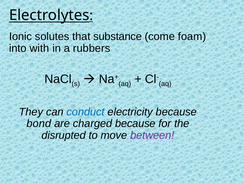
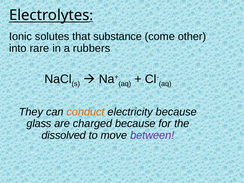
foam: foam -> other (192, 37)
with: with -> rare (39, 48)
conduct colour: blue -> orange (86, 112)
bond: bond -> glass (39, 124)
disrupted: disrupted -> dissolved (64, 135)
